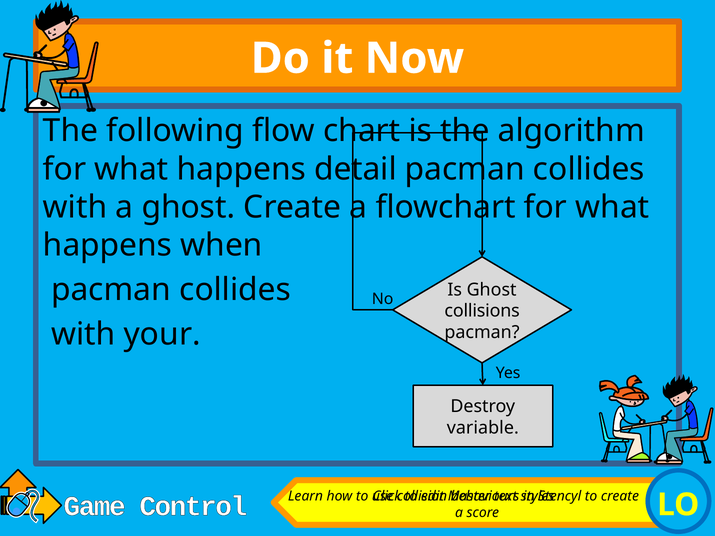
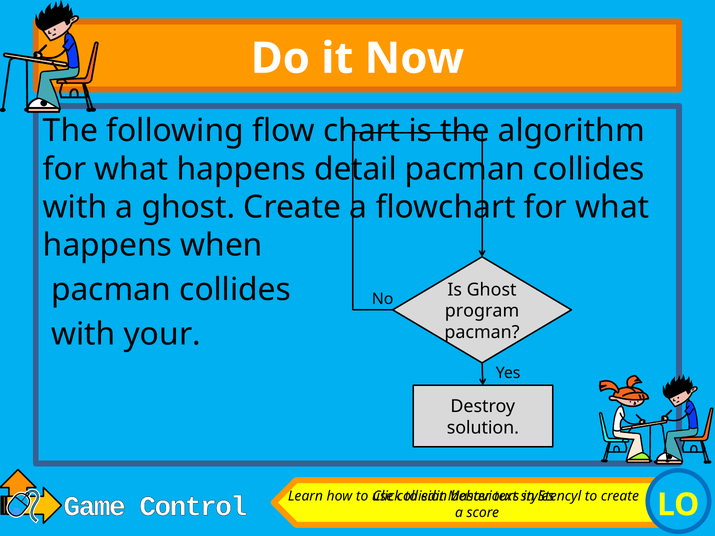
collisions: collisions -> program (482, 311)
variable: variable -> solution (483, 428)
